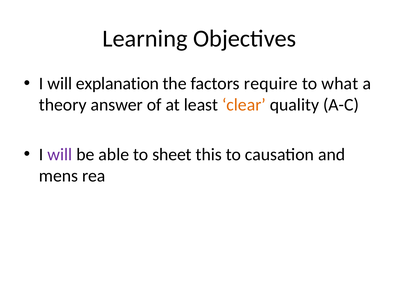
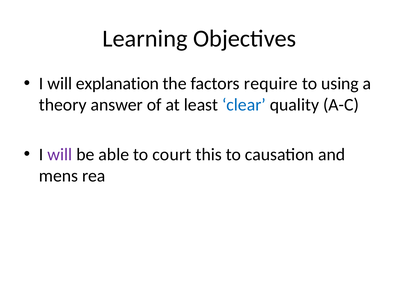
what: what -> using (340, 84)
clear colour: orange -> blue (244, 105)
sheet: sheet -> court (172, 155)
